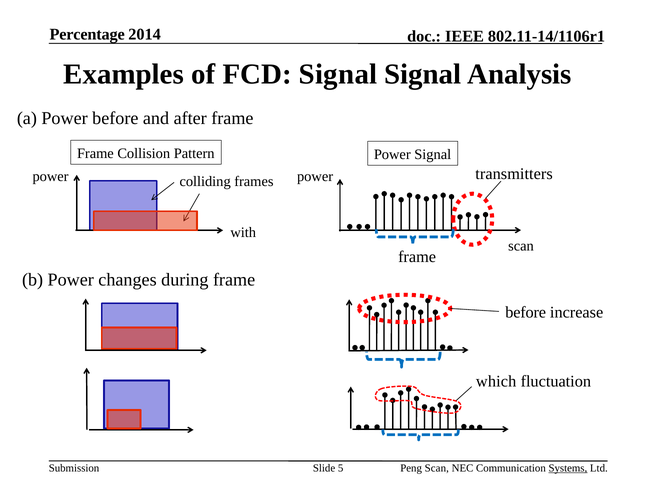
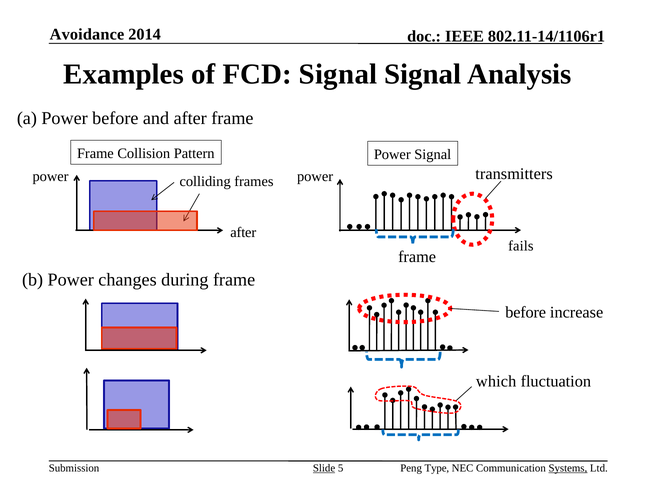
Percentage: Percentage -> Avoidance (87, 35)
with: with -> after (243, 233)
scan: scan -> fails (521, 246)
Slide underline: none -> present (324, 468)
Peng Scan: Scan -> Type (437, 468)
